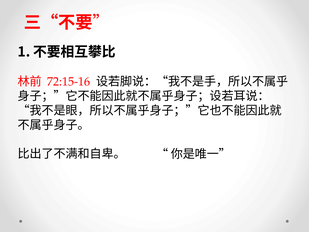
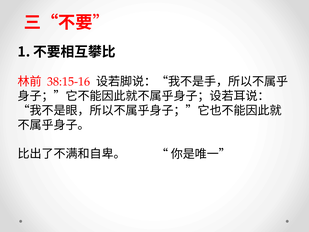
72:15-16: 72:15-16 -> 38:15-16 (69, 82)
